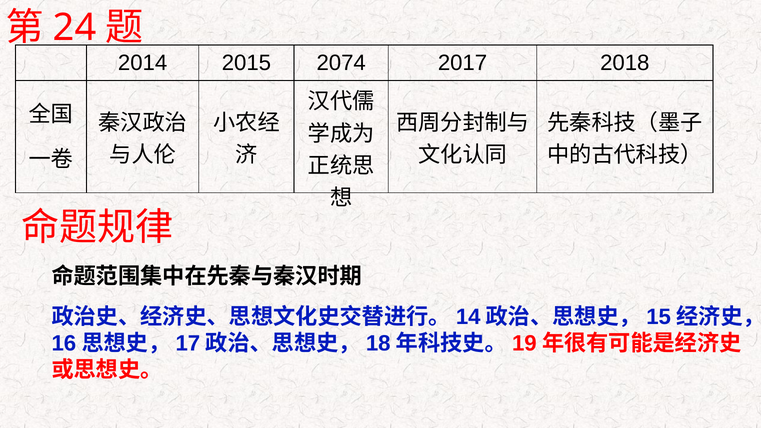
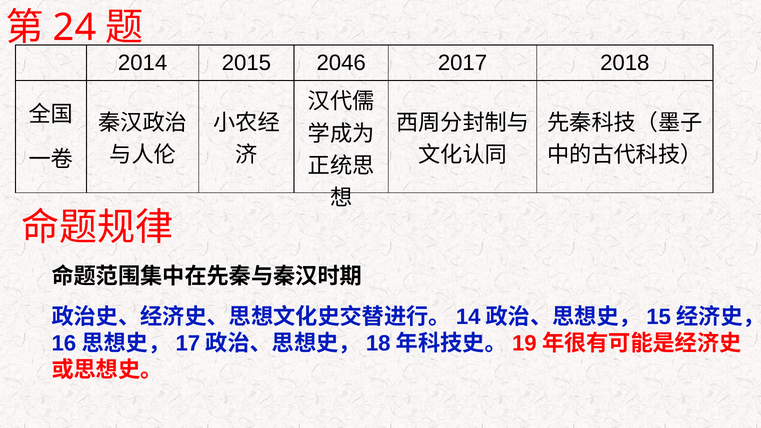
2074: 2074 -> 2046 (341, 63)
